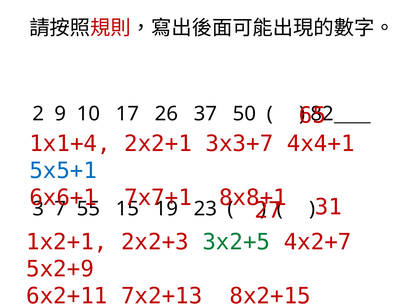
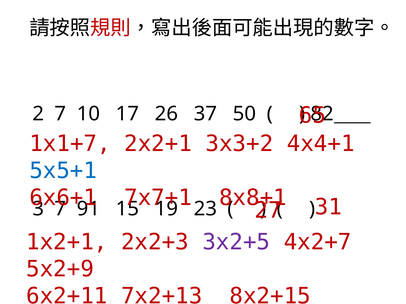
2 9: 9 -> 7 (60, 114)
1x1+4: 1x1+4 -> 1x1+7 (70, 144)
3x3+7: 3x3+7 -> 3x3+2 (239, 144)
55: 55 -> 91 (88, 209)
3x2+5 colour: green -> purple (236, 242)
